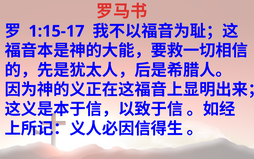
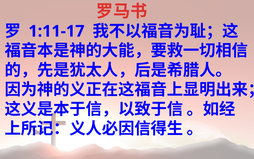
1:15-17: 1:15-17 -> 1:11-17 (56, 31)
